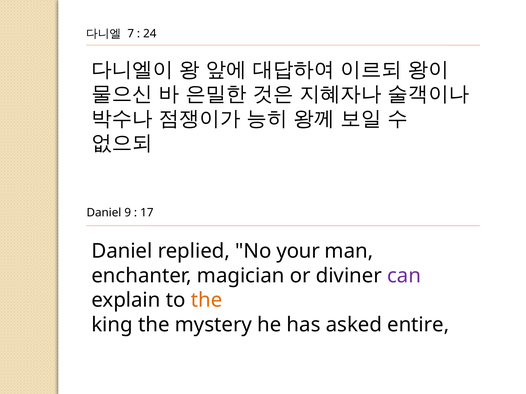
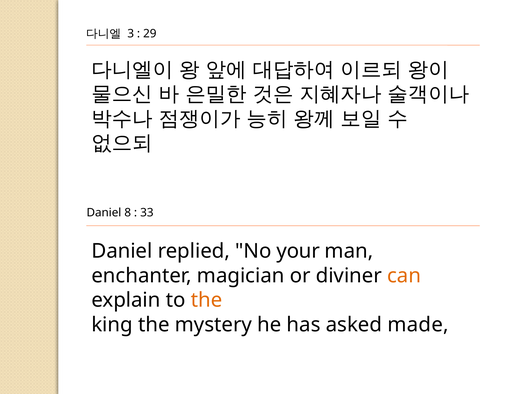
7: 7 -> 3 (131, 34)
24: 24 -> 29 (150, 34)
9: 9 -> 8 (128, 213)
17: 17 -> 33 (147, 213)
can colour: purple -> orange (404, 276)
entire: entire -> made (418, 325)
